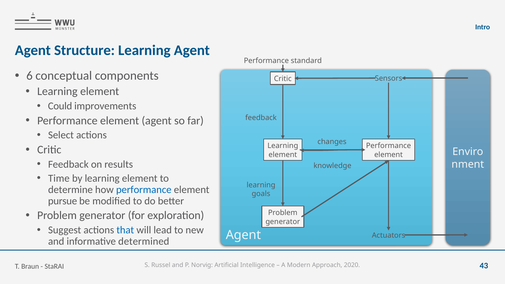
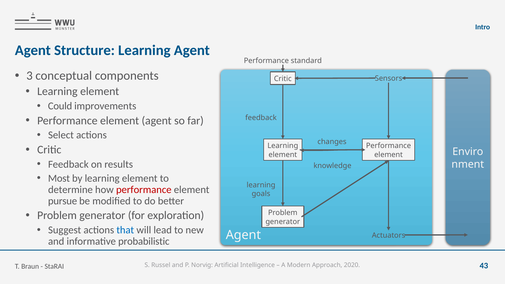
6: 6 -> 3 (29, 76)
Time: Time -> Most (59, 178)
performance colour: blue -> red (144, 190)
determined: determined -> probabilistic (144, 241)
